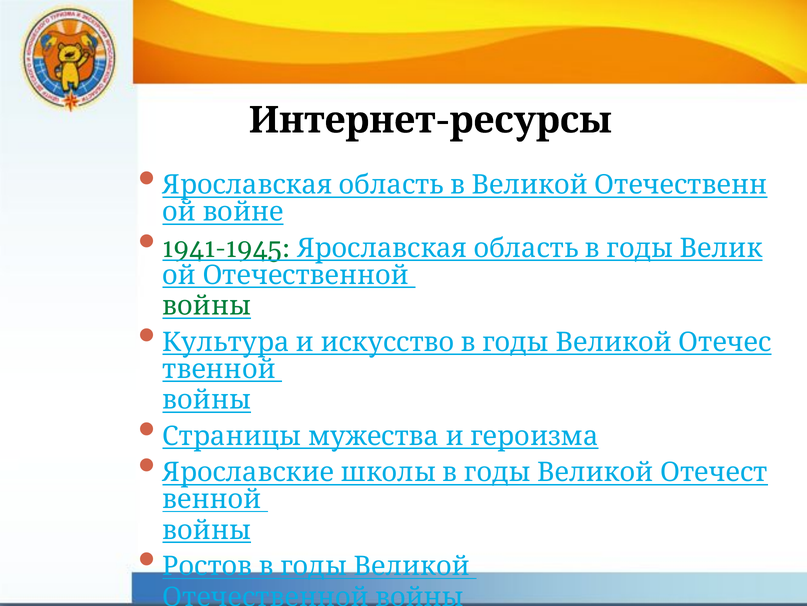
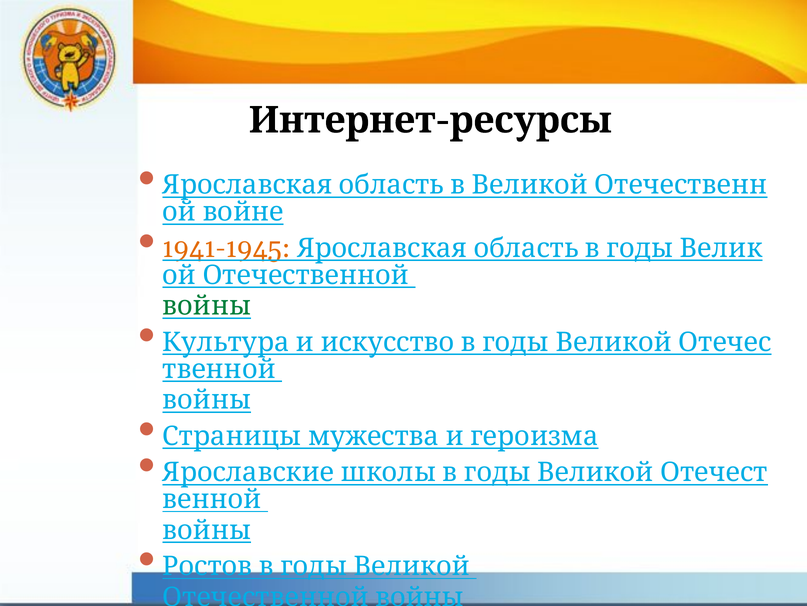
1941-1945 colour: green -> orange (226, 248)
